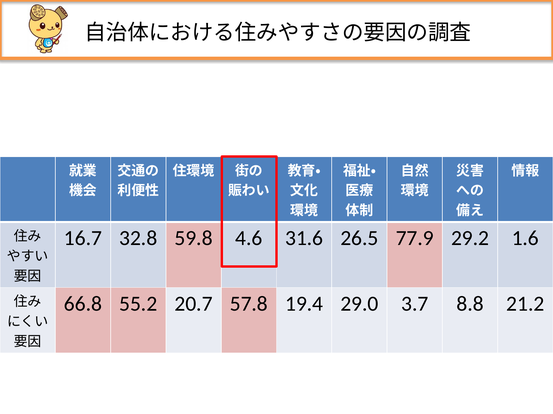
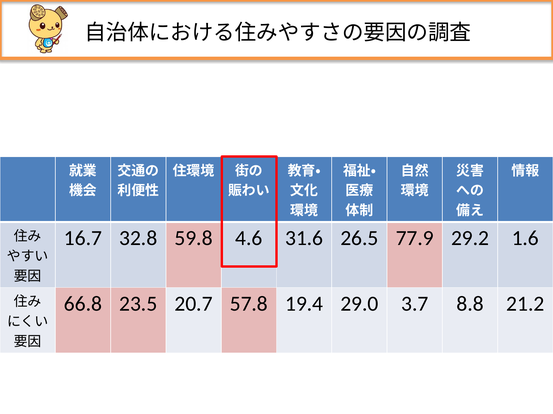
55.2: 55.2 -> 23.5 (138, 304)
